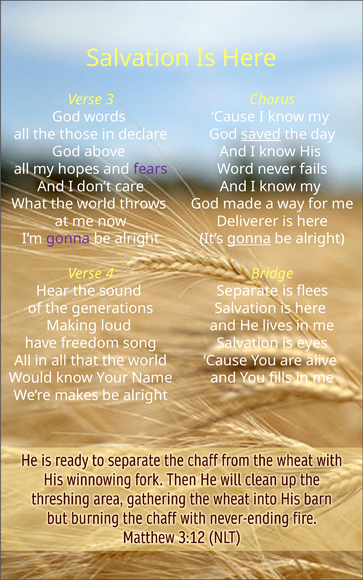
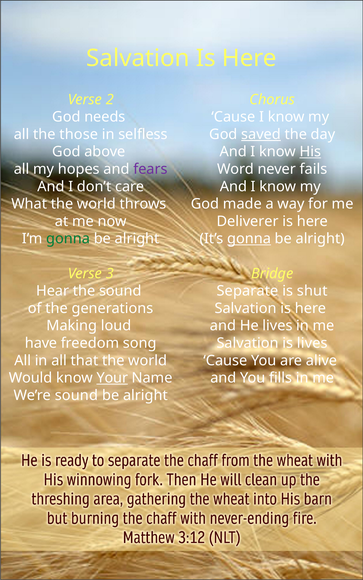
3: 3 -> 2 (110, 100)
words: words -> needs (105, 117)
declare: declare -> selfless (143, 134)
His underline: none -> present (310, 152)
gonna colour: purple -> green (68, 239)
4: 4 -> 3 (110, 274)
flees: flees -> shut (312, 291)
is eyes: eyes -> lives (312, 344)
Your underline: none -> present (112, 378)
We’re makes: makes -> sound (76, 396)
